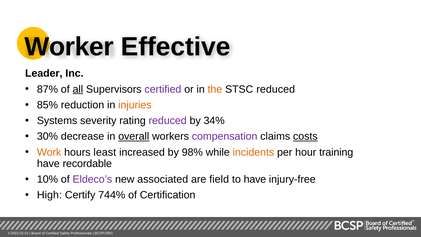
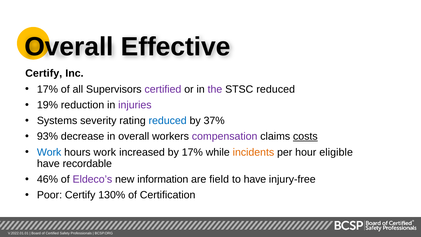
Worker: Worker -> Overall (69, 47)
Leader: Leader -> Certify (44, 73)
87%: 87% -> 17% (47, 89)
all underline: present -> none (78, 89)
the colour: orange -> purple (215, 89)
85%: 85% -> 19% (47, 105)
injuries colour: orange -> purple (135, 105)
reduced colour: purple -> blue (168, 121)
34%: 34% -> 37% (214, 121)
30%: 30% -> 93% (47, 136)
overall underline: present -> none (134, 136)
Work colour: orange -> blue (49, 152)
hours least: least -> work (105, 152)
by 98%: 98% -> 17% (192, 152)
training: training -> eligible (336, 152)
10%: 10% -> 46% (47, 179)
associated: associated -> information (163, 179)
High: High -> Poor (50, 195)
744%: 744% -> 130% (112, 195)
